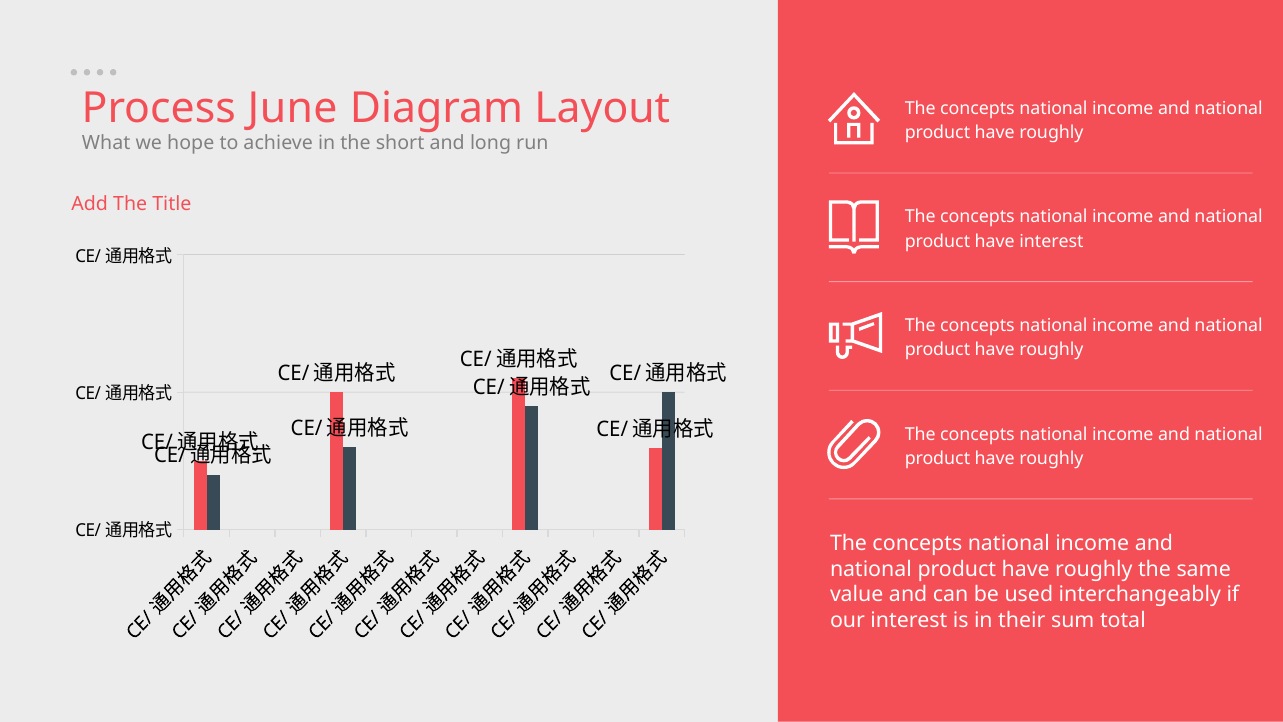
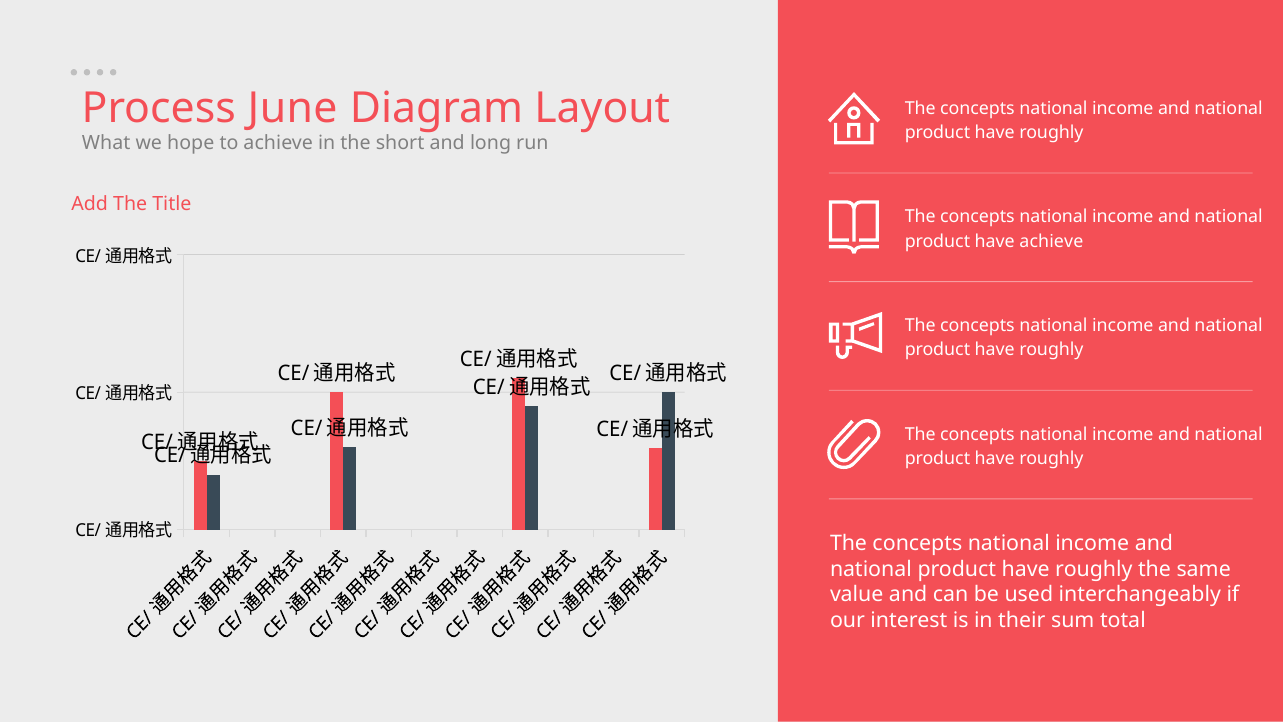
have interest: interest -> achieve (1051, 241)
